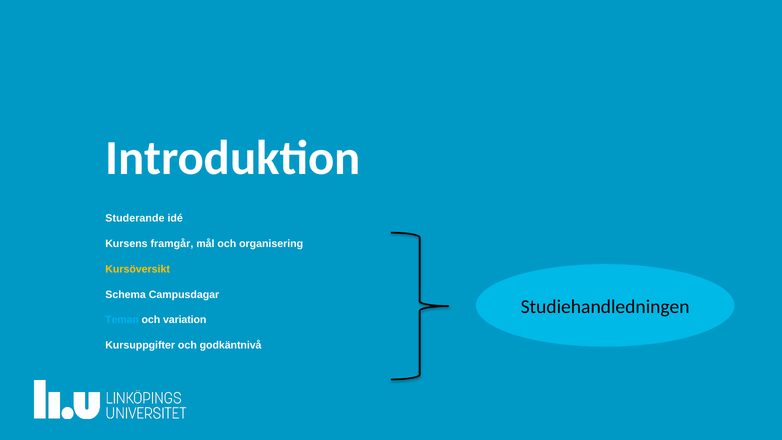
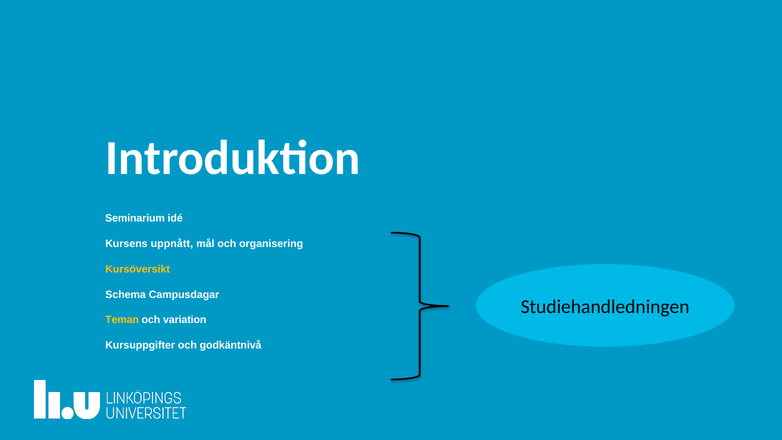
Studerande: Studerande -> Seminarium (135, 218)
framgår: framgår -> uppnått (172, 244)
Teman colour: light blue -> yellow (122, 320)
